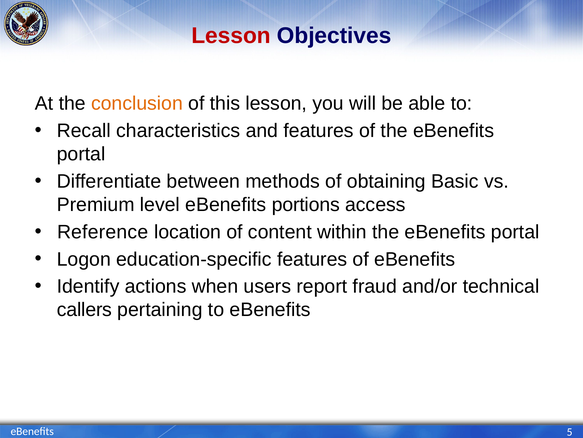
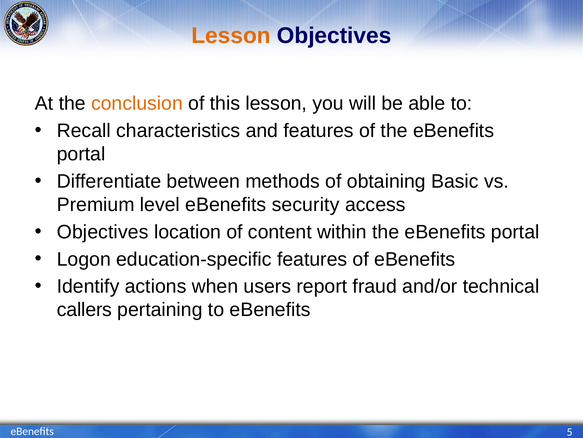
Lesson colour: red -> orange (231, 36)
portions: portions -> security (306, 204)
Reference: Reference -> Objectives (103, 232)
